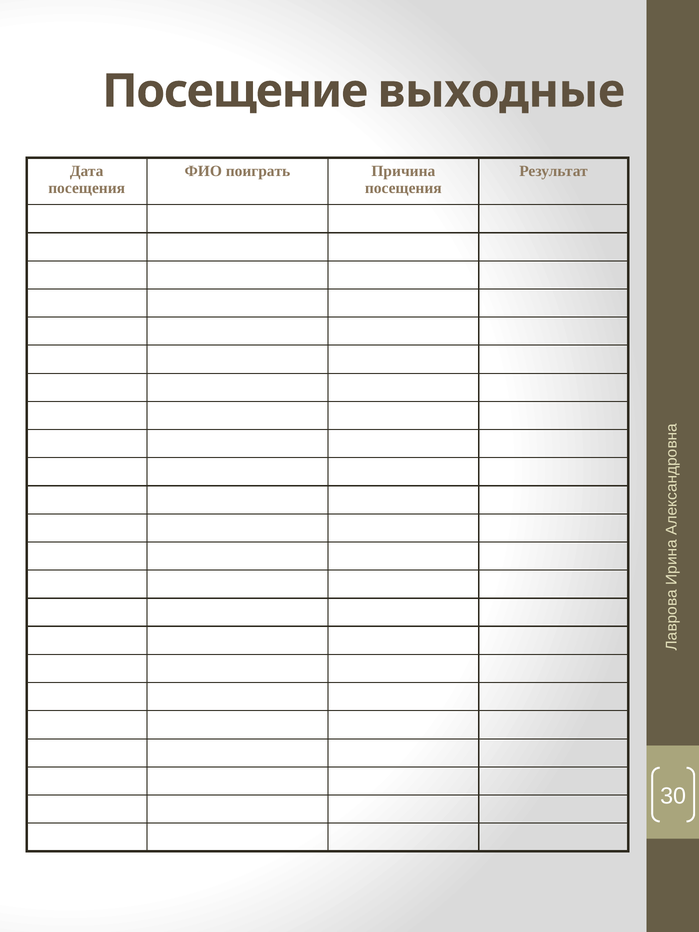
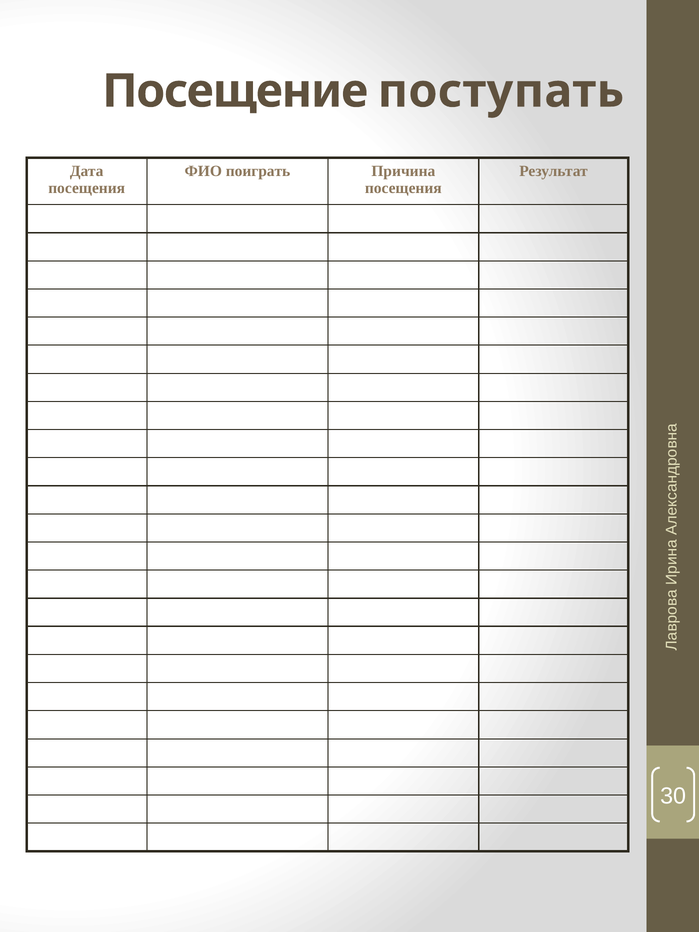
выходные: выходные -> поступать (501, 91)
